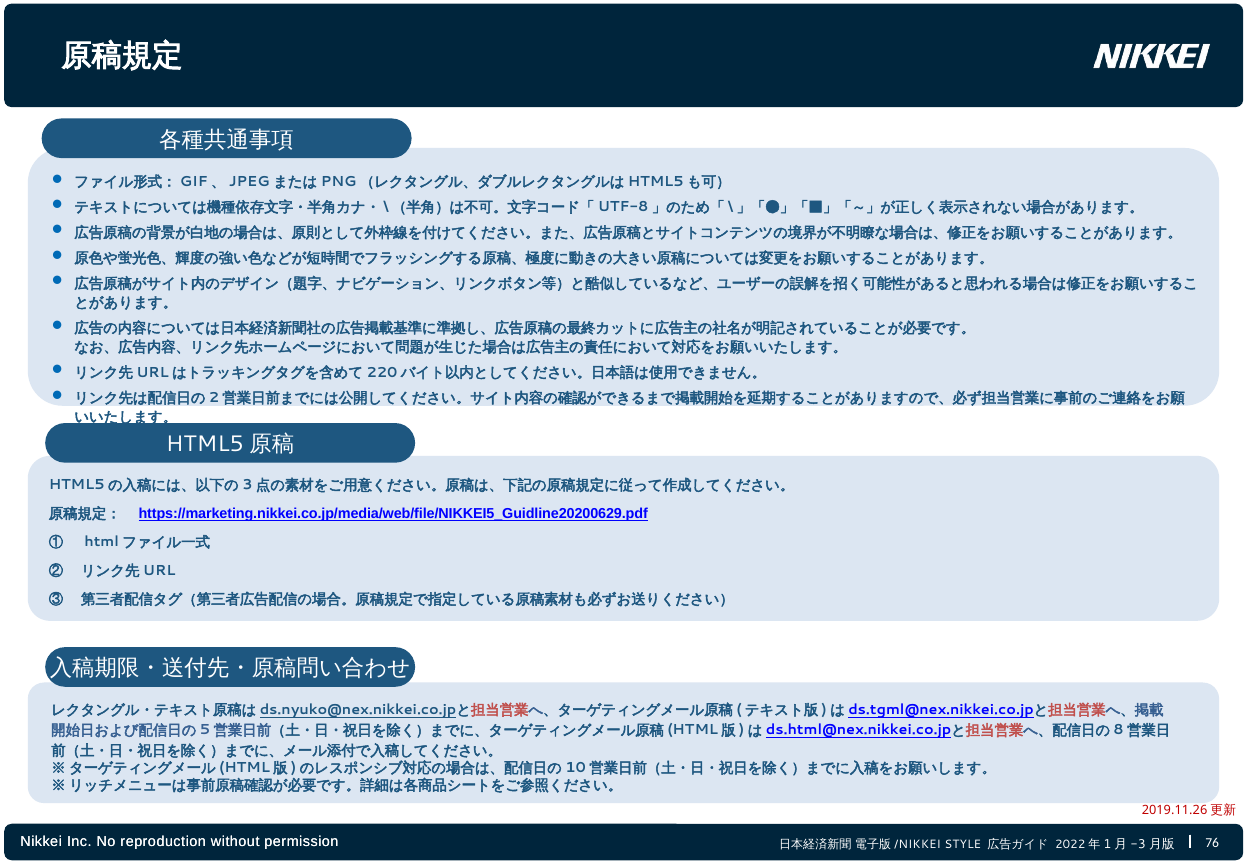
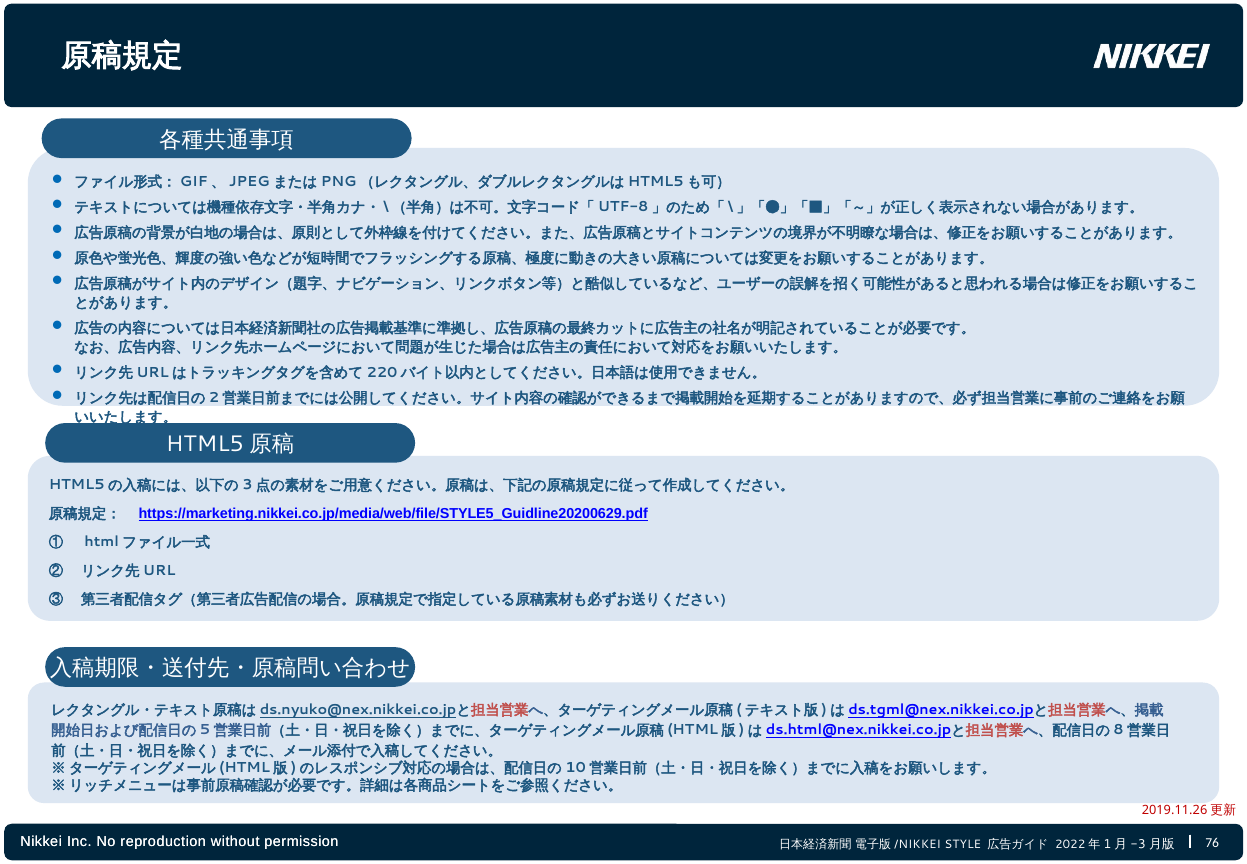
https://marketing.nikkei.co.jp/media/web/file/NIKKEI5_Guidline20200629.pdf: https://marketing.nikkei.co.jp/media/web/file/NIKKEI5_Guidline20200629.pdf -> https://marketing.nikkei.co.jp/media/web/file/STYLE5_Guidline20200629.pdf (393, 513)
